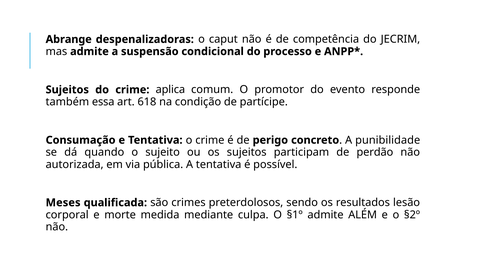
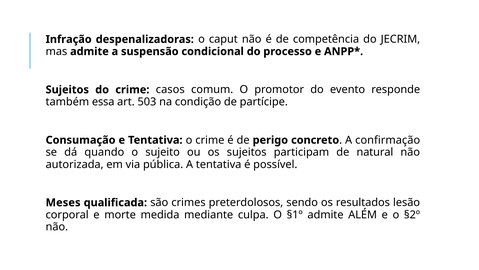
Abrange: Abrange -> Infração (69, 39)
aplica: aplica -> casos (170, 90)
618: 618 -> 503 (147, 102)
punibilidade: punibilidade -> confirmação (388, 140)
perdão: perdão -> natural (375, 152)
